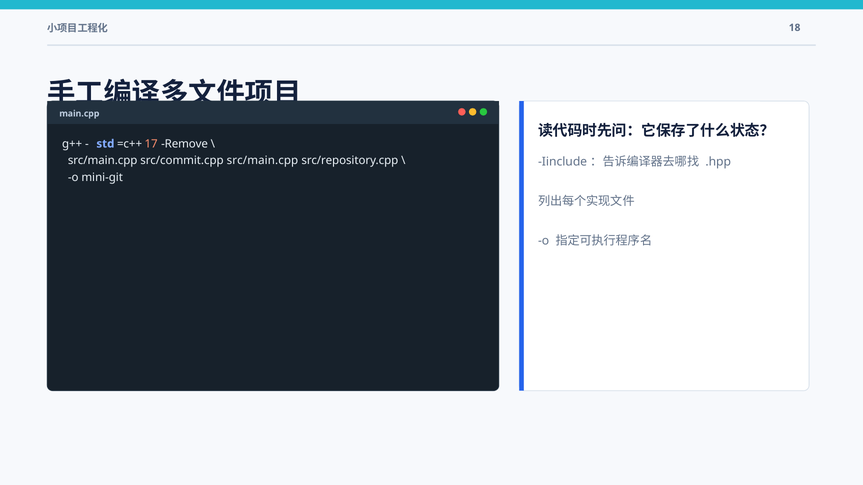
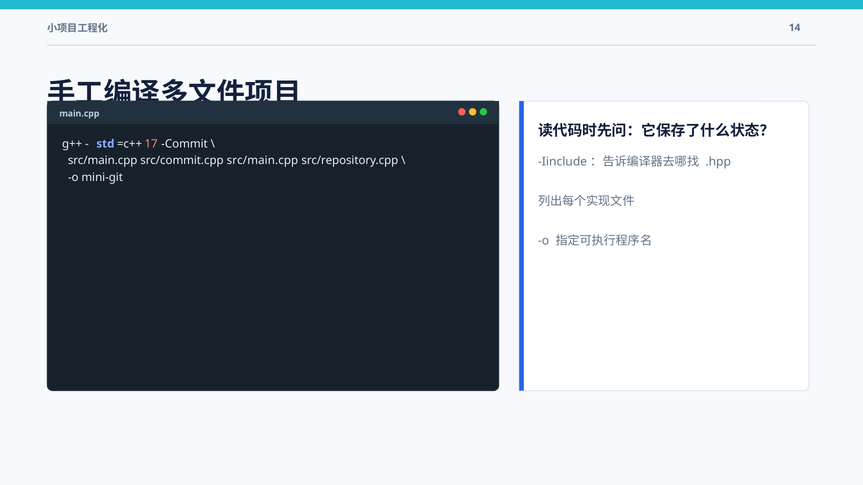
18: 18 -> 14 (795, 28)
Remove: Remove -> Commit (184, 144)
